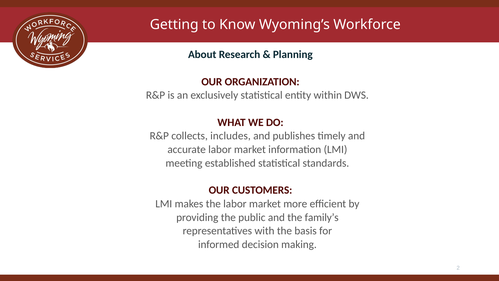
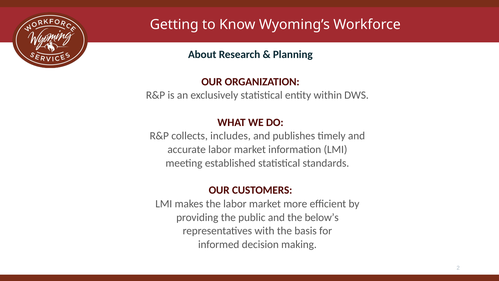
family’s: family’s -> below’s (322, 217)
